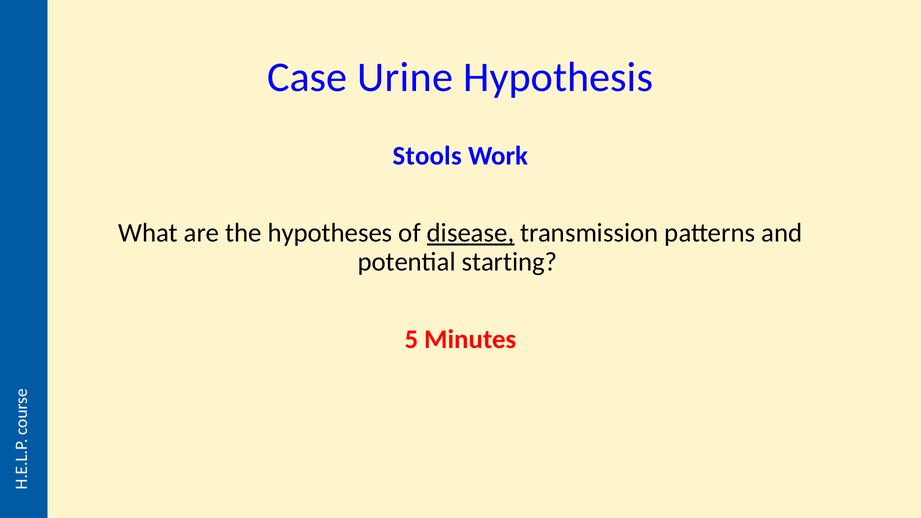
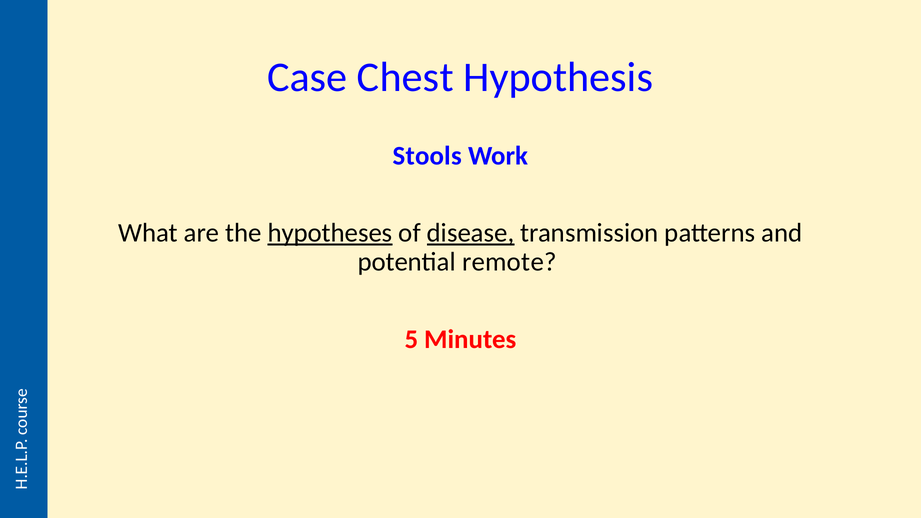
Urine: Urine -> Chest (405, 77)
hypotheses underline: none -> present (330, 233)
starting: starting -> remote (509, 262)
